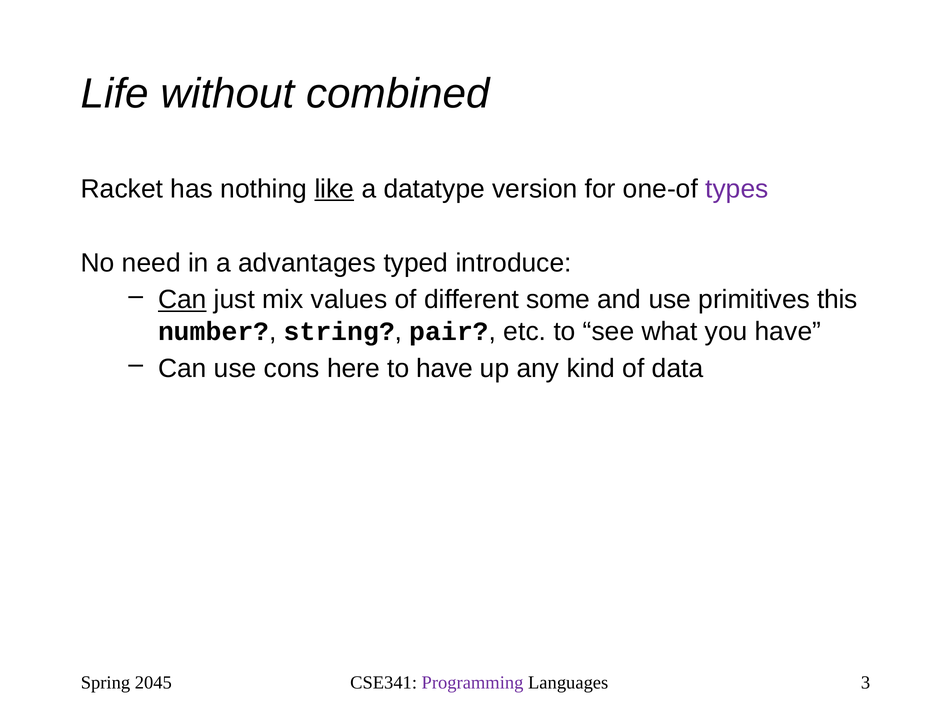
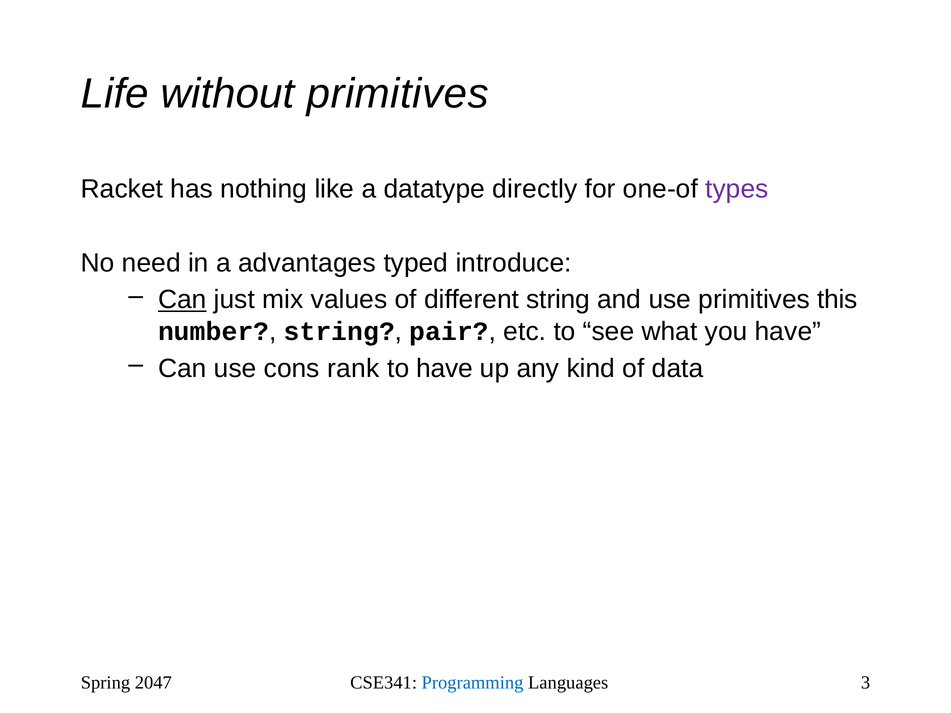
without combined: combined -> primitives (398, 94)
like underline: present -> none (334, 189)
version: version -> directly (535, 189)
different some: some -> string (558, 300)
here: here -> rank (353, 369)
2045: 2045 -> 2047 (153, 683)
Programming colour: purple -> blue (472, 683)
